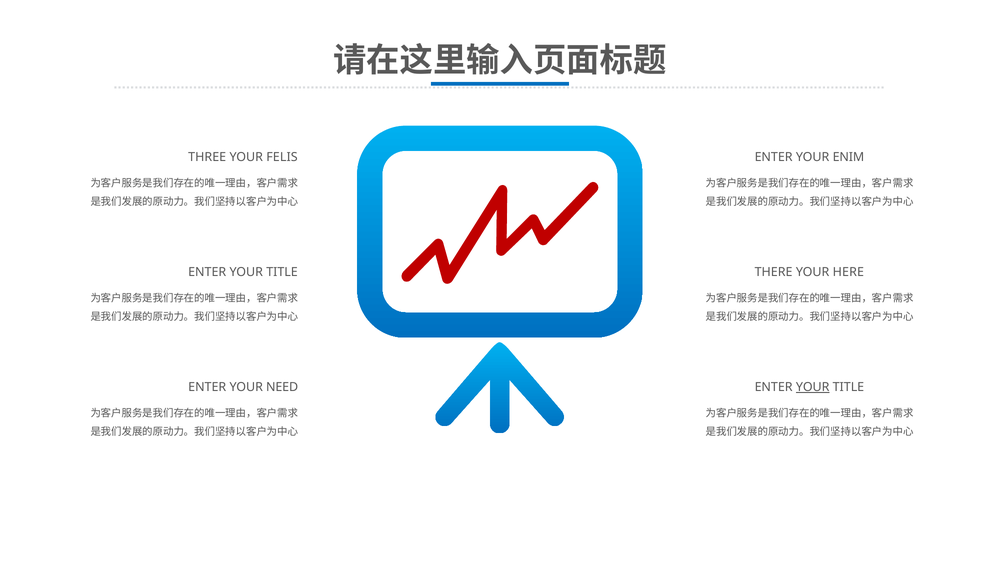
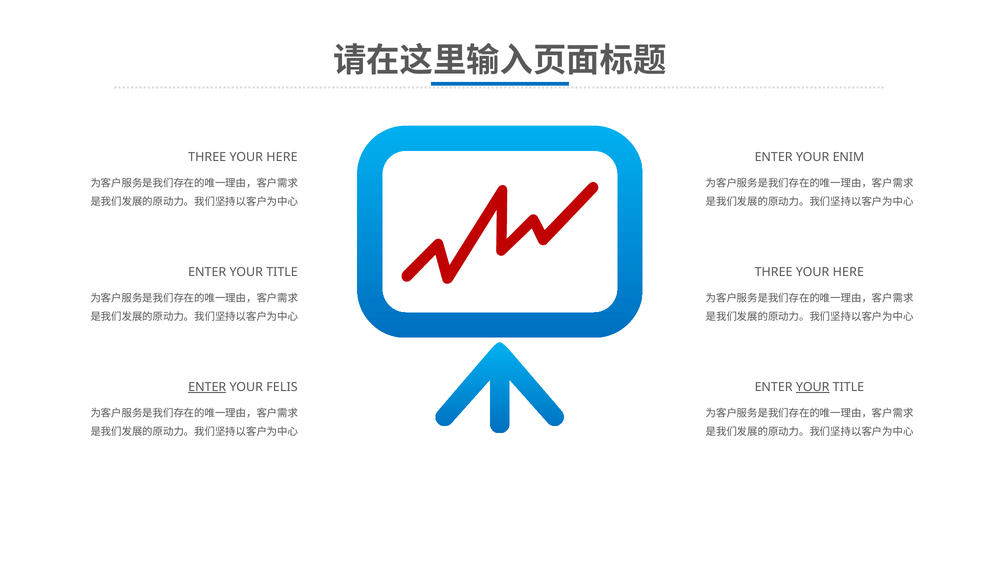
FELIS: FELIS -> HERE (282, 157)
THERE: THERE -> THREE (774, 272)
ENTER underline: none -> present (207, 387)
NEED: NEED -> FELIS (282, 387)
